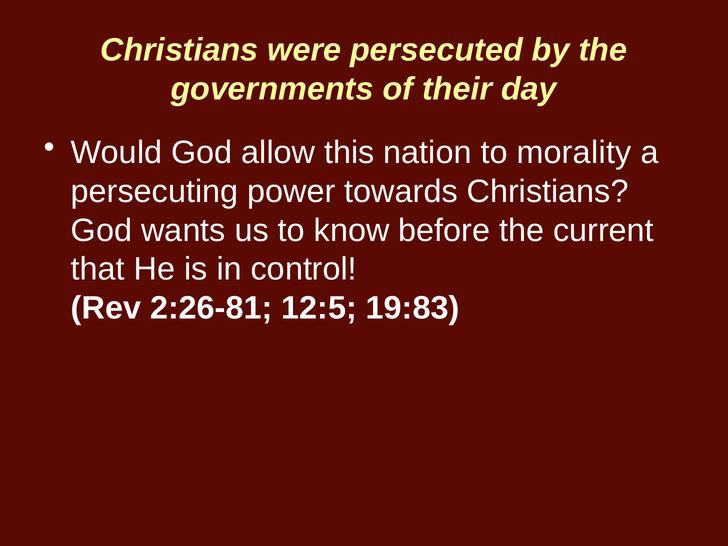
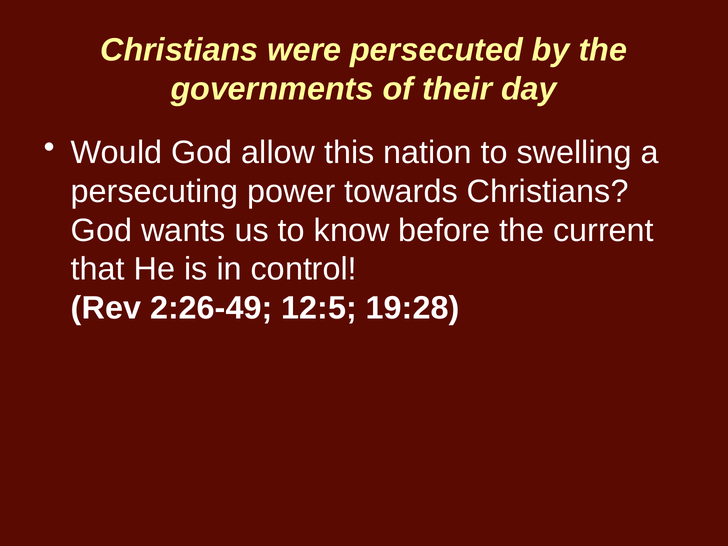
morality: morality -> swelling (574, 153)
2:26-81: 2:26-81 -> 2:26-49 (211, 308)
19:83: 19:83 -> 19:28 (413, 308)
